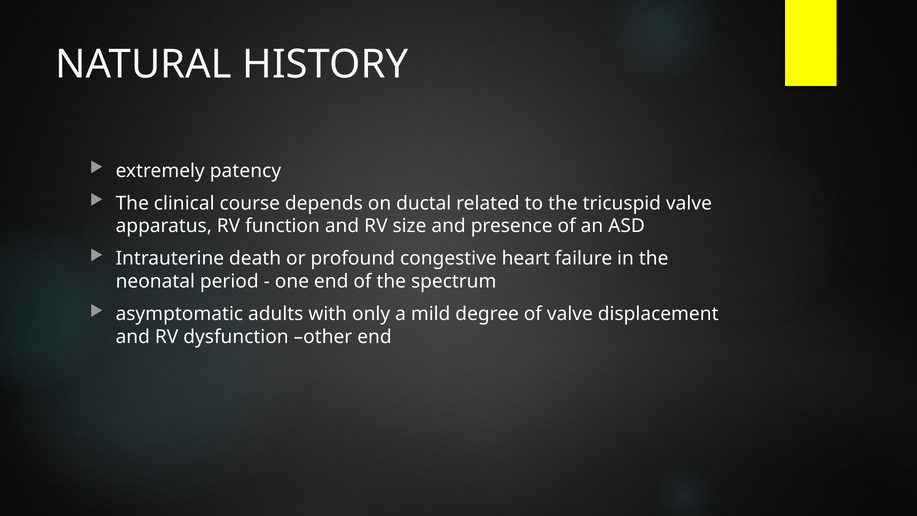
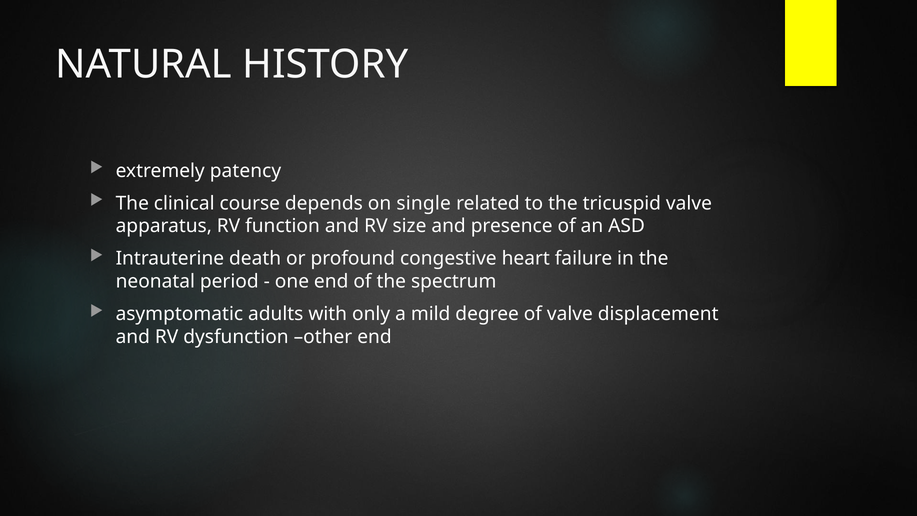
ductal: ductal -> single (424, 203)
